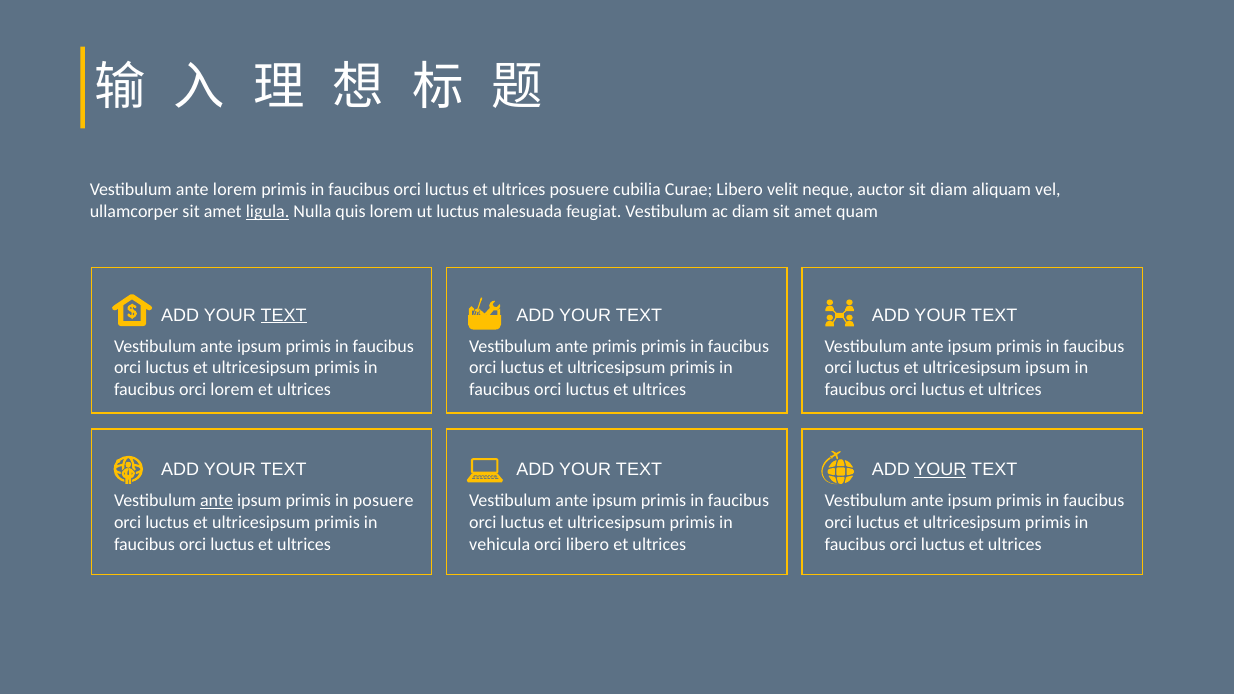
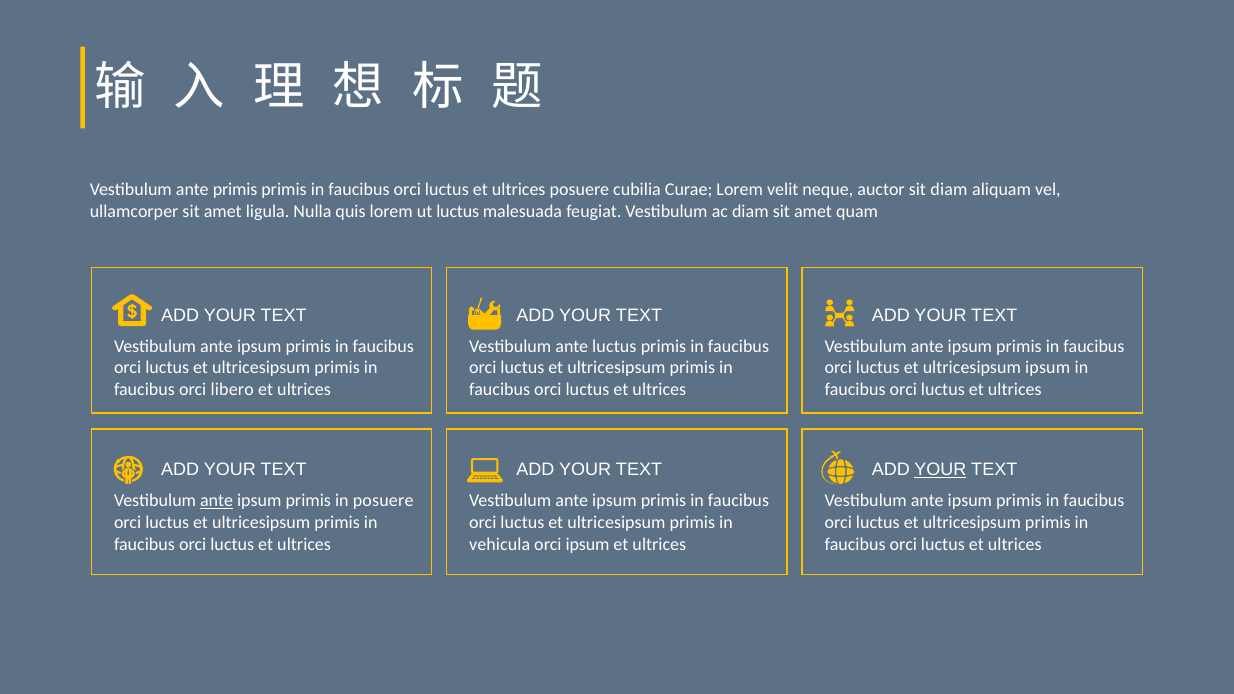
ante lorem: lorem -> primis (235, 190)
Curae Libero: Libero -> Lorem (740, 190)
ligula underline: present -> none (268, 211)
TEXT underline: present -> none (284, 315)
ante primis: primis -> luctus (614, 346)
orci lorem: lorem -> libero (232, 390)
orci libero: libero -> ipsum (588, 544)
